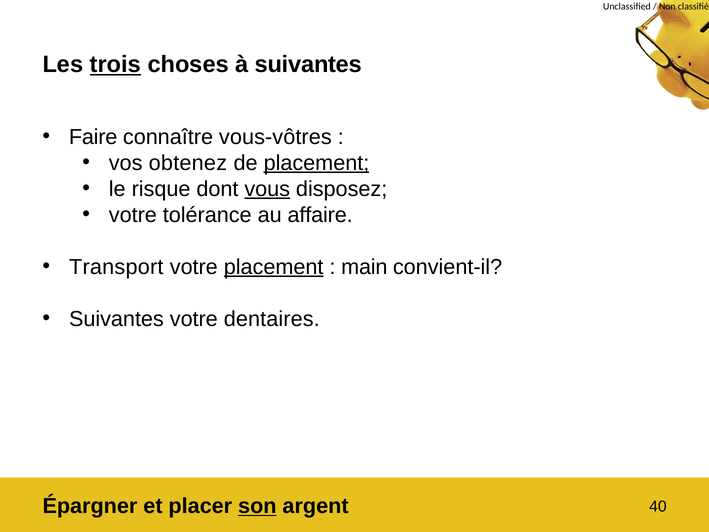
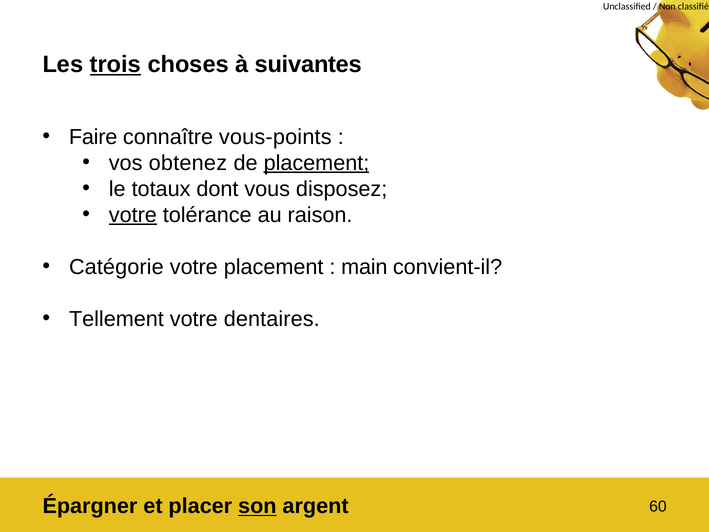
vous-vôtres: vous-vôtres -> vous-points (275, 137)
risque: risque -> totaux (161, 189)
vous underline: present -> none (267, 189)
votre underline: none -> present (133, 215)
affaire: affaire -> raison (320, 215)
Transport: Transport -> Catégorie (116, 267)
placement underline: present -> none (274, 267)
Suivantes: Suivantes -> Tellement (116, 319)
40: 40 -> 60 (658, 507)
